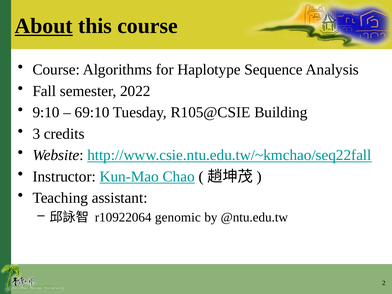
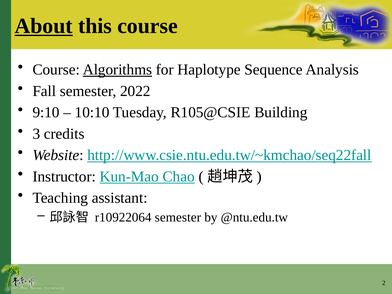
Algorithms underline: none -> present (117, 70)
69:10: 69:10 -> 10:10 (92, 112)
r10922064 genomic: genomic -> semester (178, 217)
